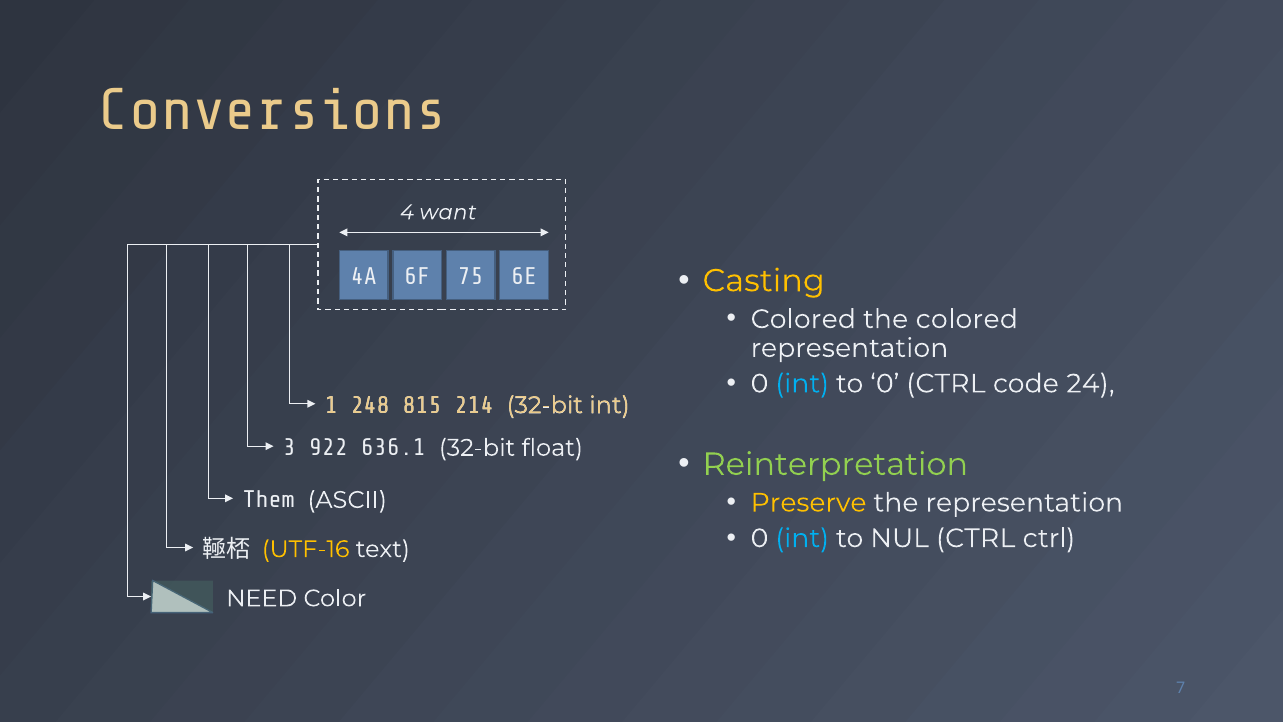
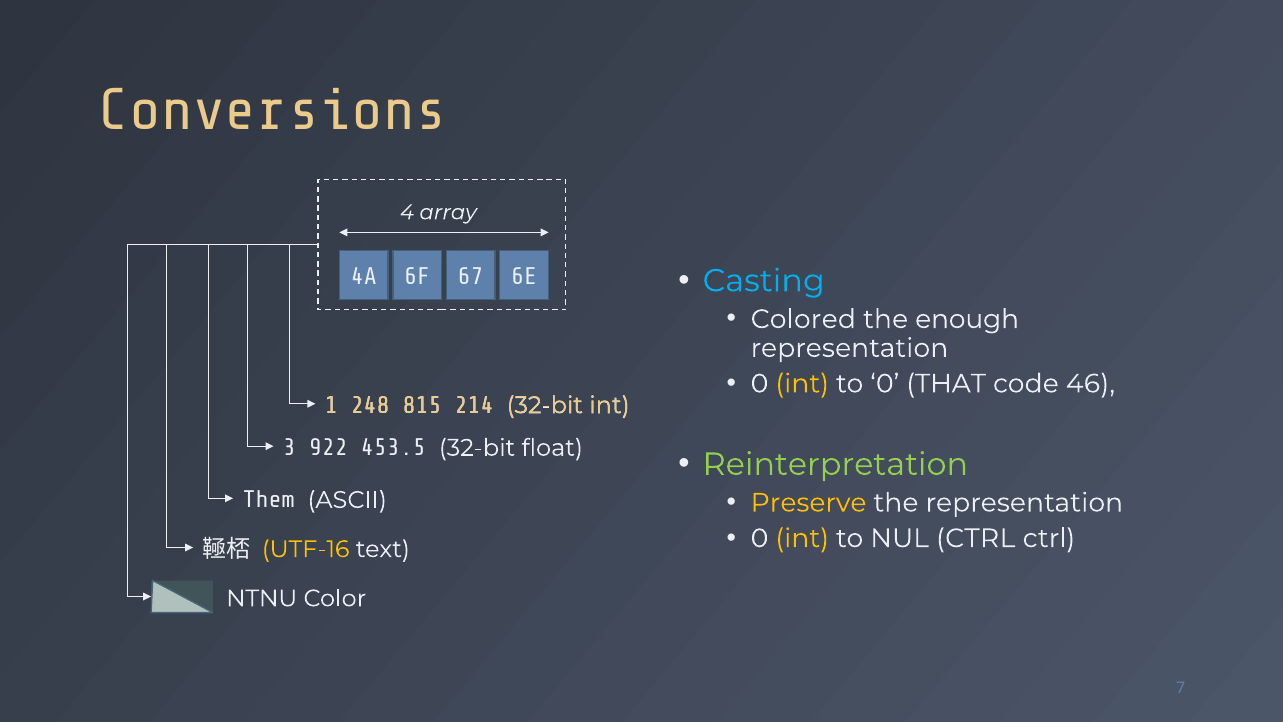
want: want -> array (448, 212)
Casting colour: yellow -> light blue (764, 281)
75: 75 -> 67 (471, 277)
the colored: colored -> enough (967, 319)
int colour: light blue -> yellow (802, 383)
0 CTRL: CTRL -> THAT (946, 383)
24: 24 -> 46 (1091, 383)
636.1: 636.1 -> 453.5 (393, 448)
int colour: light blue -> yellow (802, 538)
NEED: NEED -> NTNU (262, 598)
